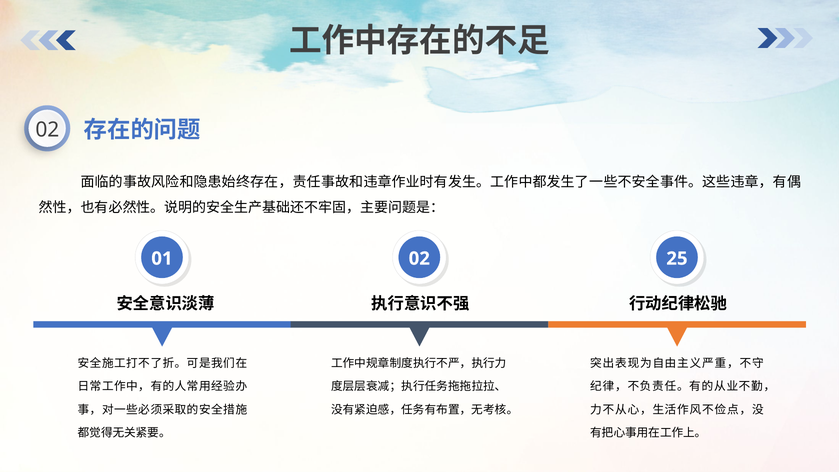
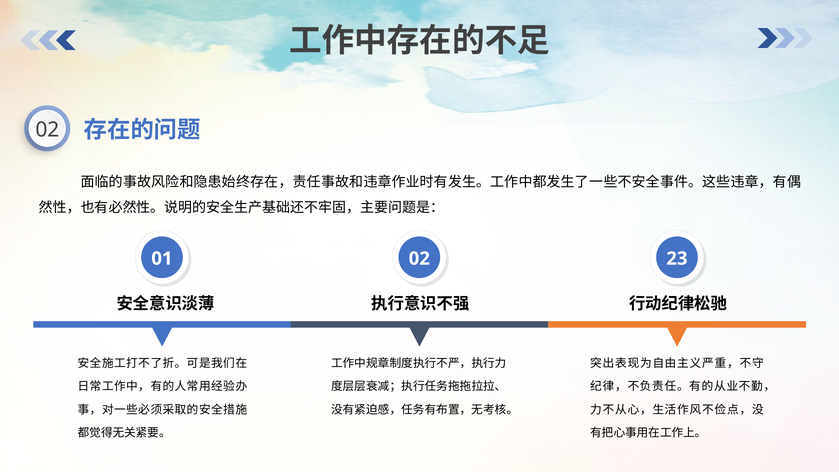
25: 25 -> 23 (677, 259)
